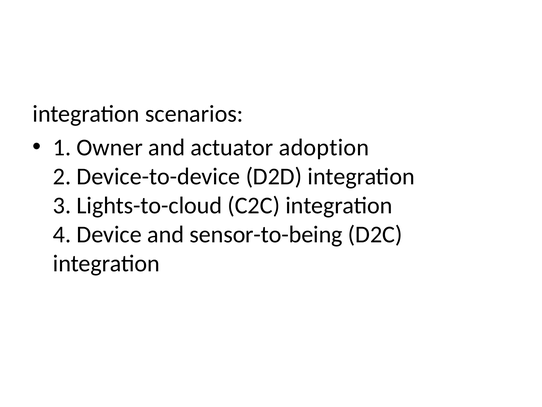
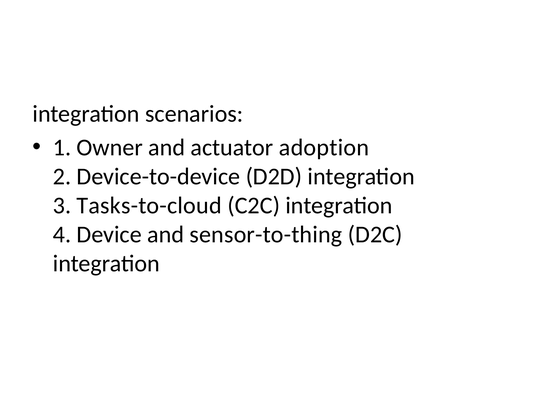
Lights-to-cloud: Lights-to-cloud -> Tasks-to-cloud (149, 205)
sensor-to-being: sensor-to-being -> sensor-to-thing (266, 234)
